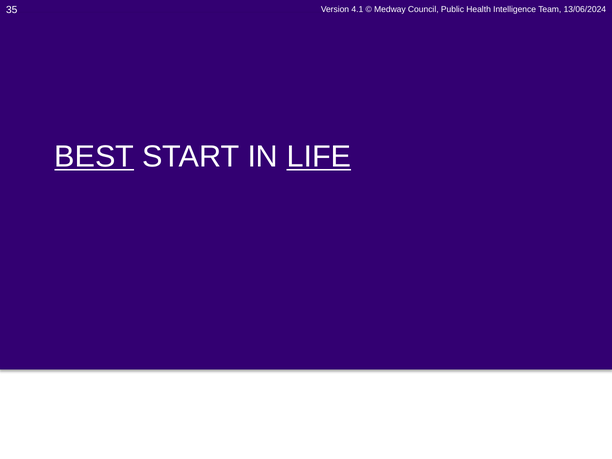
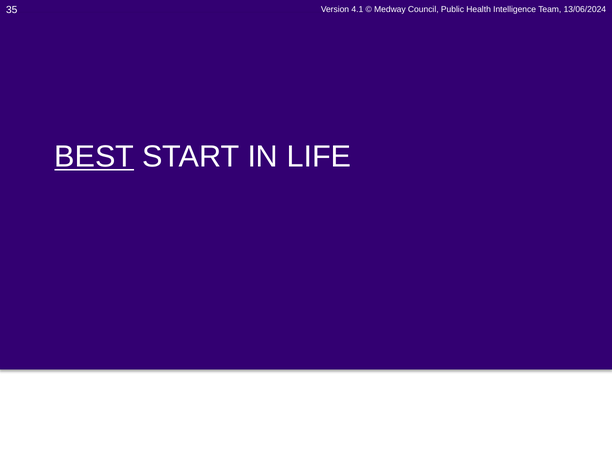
LIFE underline: present -> none (319, 157)
